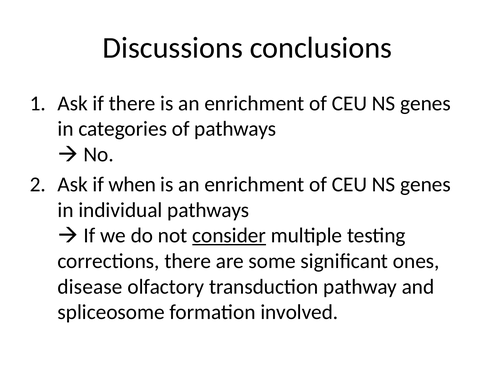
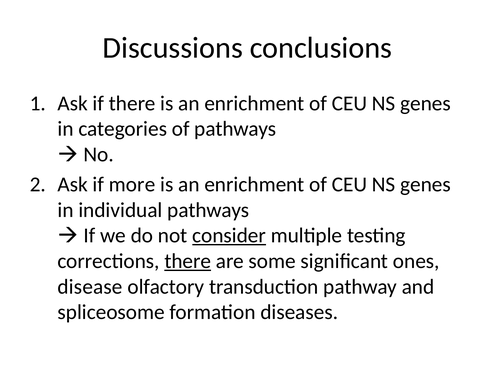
when: when -> more (132, 185)
there underline: none -> present (188, 261)
involved: involved -> diseases (299, 312)
